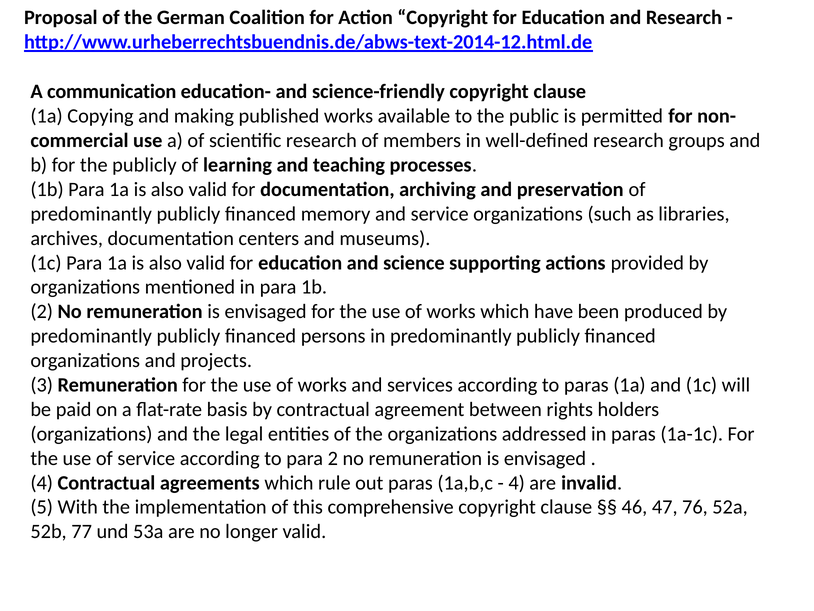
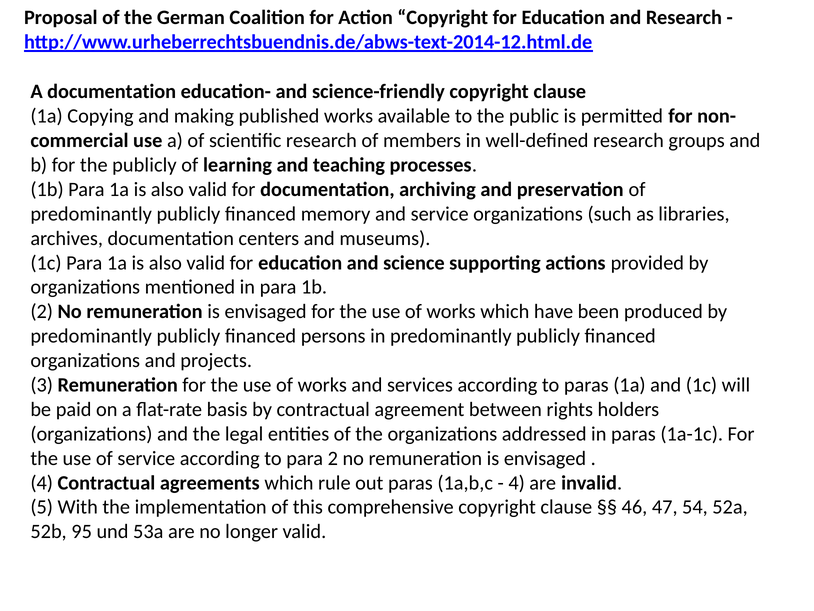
A communication: communication -> documentation (112, 92)
76: 76 -> 54 (695, 507)
77: 77 -> 95 (82, 531)
